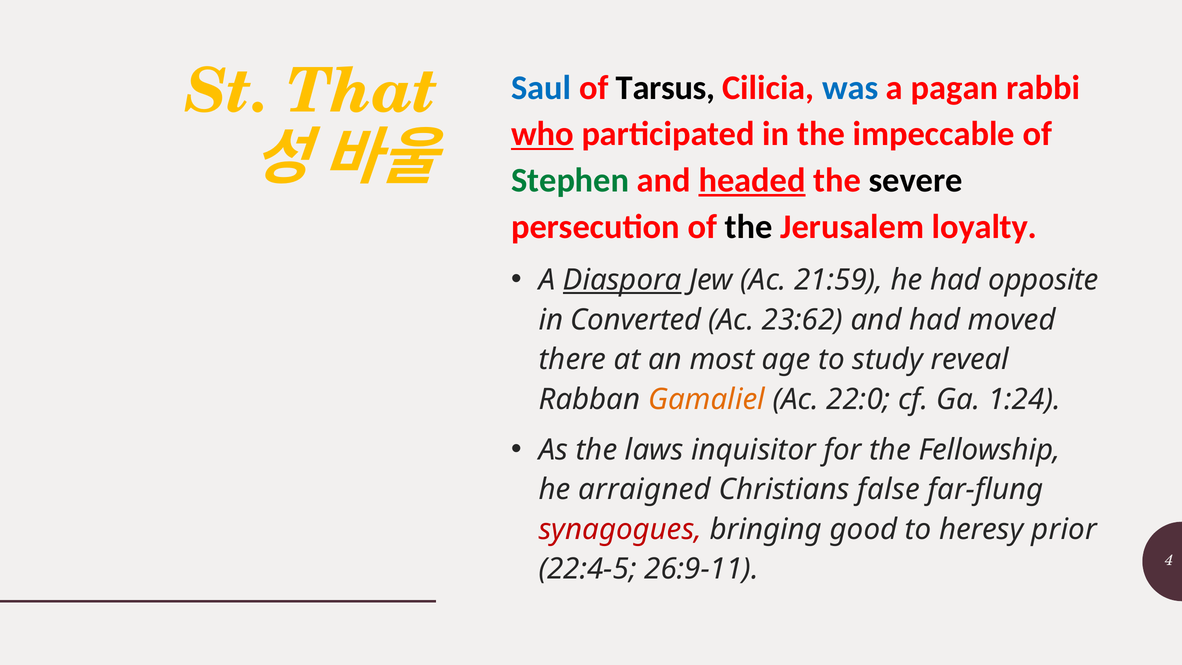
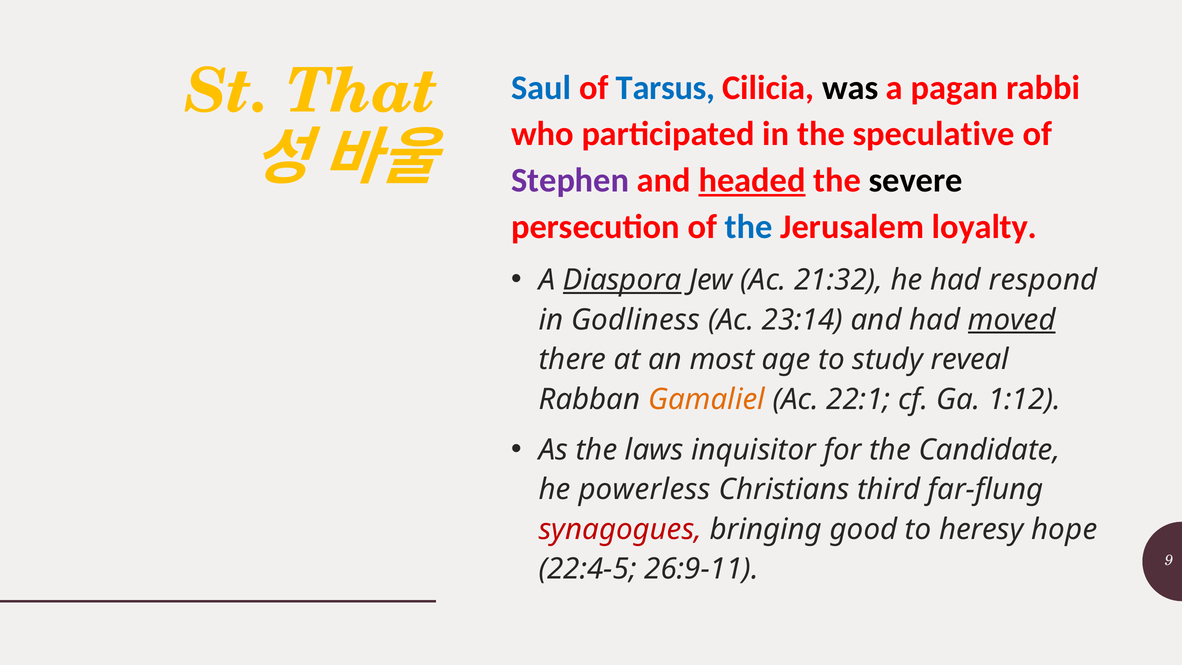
Tarsus colour: black -> blue (665, 88)
was colour: blue -> black (850, 88)
who underline: present -> none (542, 134)
impeccable: impeccable -> speculative (934, 134)
Stephen colour: green -> purple (570, 180)
the colour: black -> blue (749, 227)
21:59: 21:59 -> 21:32 (839, 280)
opposite: opposite -> respond (1043, 280)
Converted: Converted -> Godliness (636, 320)
23:62: 23:62 -> 23:14 (802, 320)
moved underline: none -> present (1012, 320)
22:0: 22:0 -> 22:1 (858, 399)
1:24: 1:24 -> 1:12 (1024, 399)
Fellowship: Fellowship -> Candidate (989, 450)
arraigned: arraigned -> powerless (645, 490)
false: false -> third (889, 490)
prior: prior -> hope (1064, 529)
4: 4 -> 9 (1169, 560)
